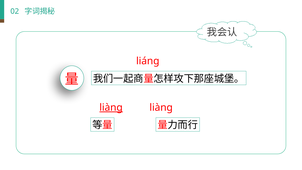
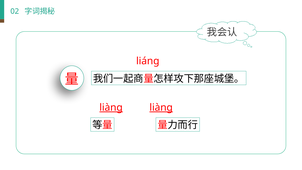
liànɡ underline: none -> present (161, 107)
